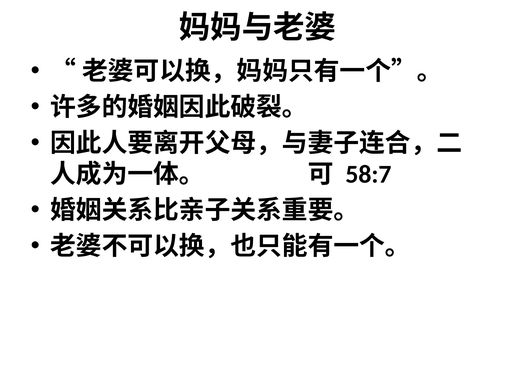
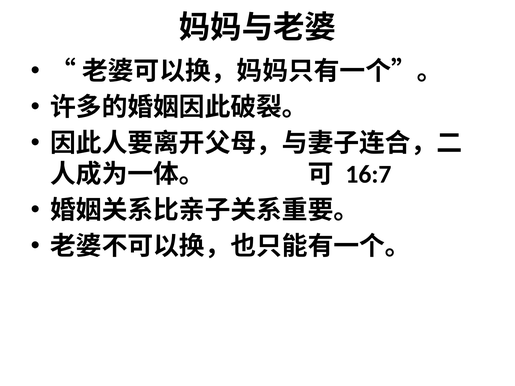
58:7: 58:7 -> 16:7 (369, 174)
